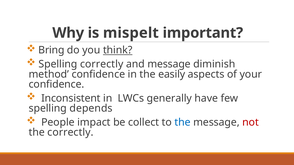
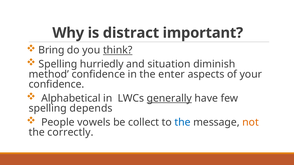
mispelt: mispelt -> distract (131, 33)
Spelling correctly: correctly -> hurriedly (102, 64)
and message: message -> situation (169, 64)
easily: easily -> enter (172, 74)
Inconsistent: Inconsistent -> Alphabetical (71, 98)
generally underline: none -> present (169, 98)
impact: impact -> vowels (94, 123)
not colour: red -> orange (251, 123)
